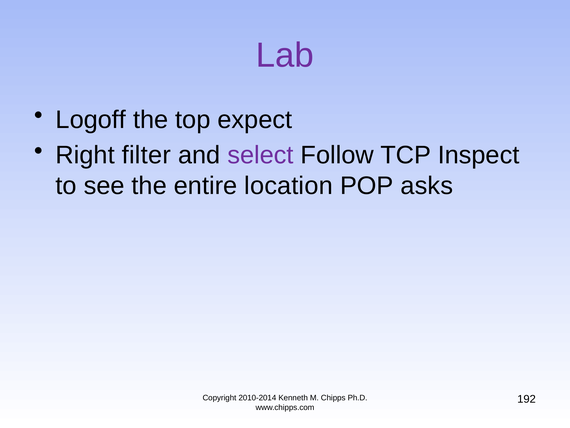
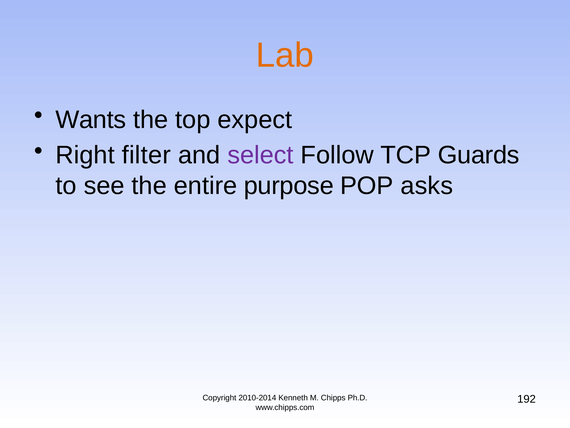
Lab colour: purple -> orange (285, 55)
Logoff: Logoff -> Wants (91, 120)
Inspect: Inspect -> Guards (479, 155)
location: location -> purpose (289, 185)
